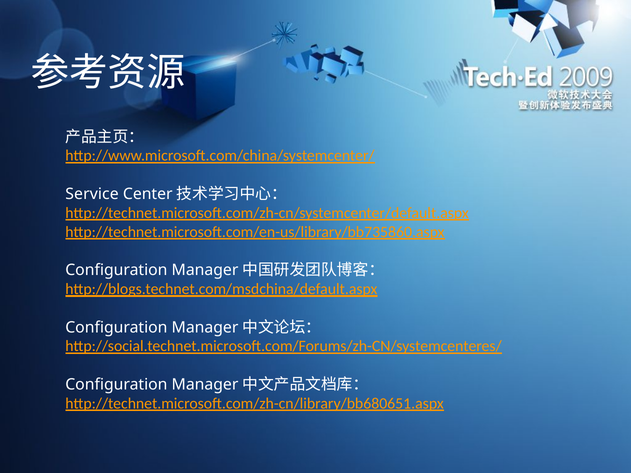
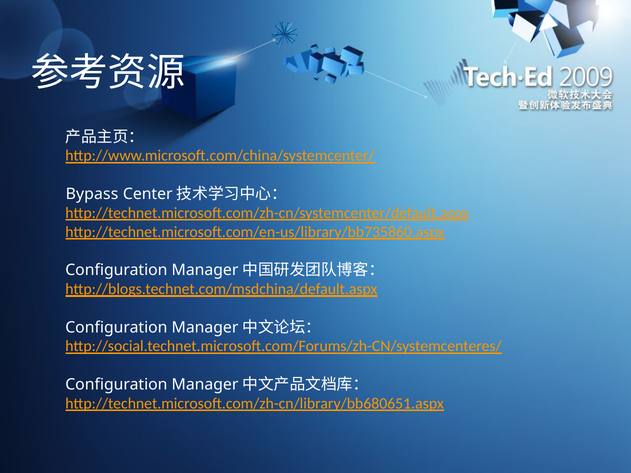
Service: Service -> Bypass (92, 194)
